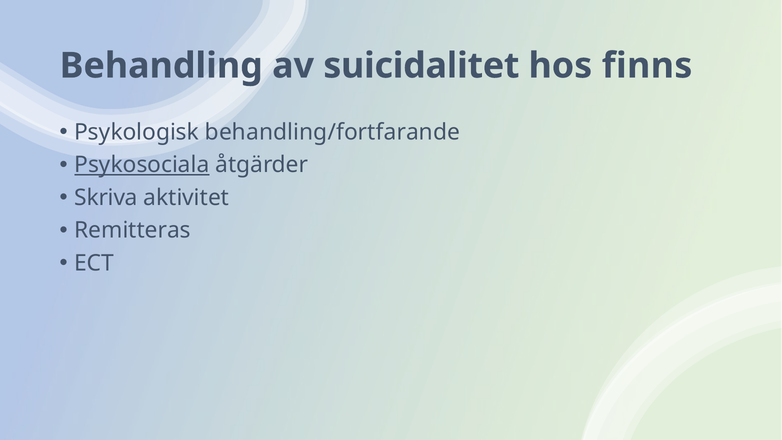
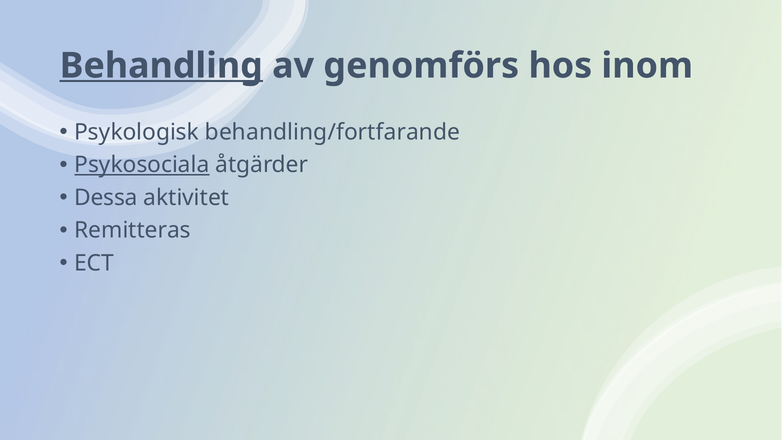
Behandling underline: none -> present (161, 66)
suicidalitet: suicidalitet -> genomförs (421, 66)
finns: finns -> inom (647, 66)
Skriva: Skriva -> Dessa (106, 198)
